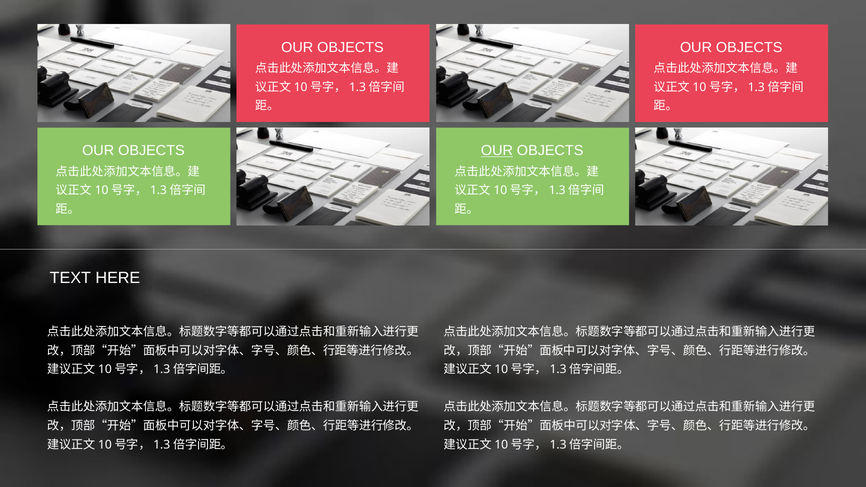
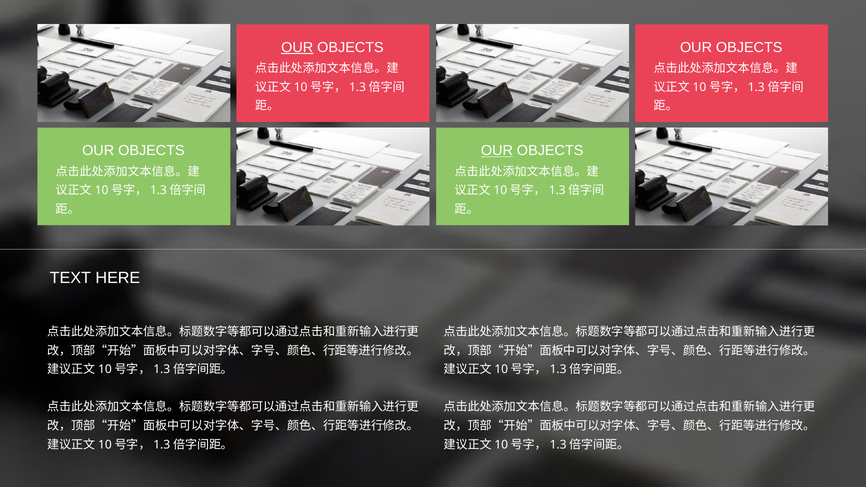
OUR underline: none -> present (297, 47)
